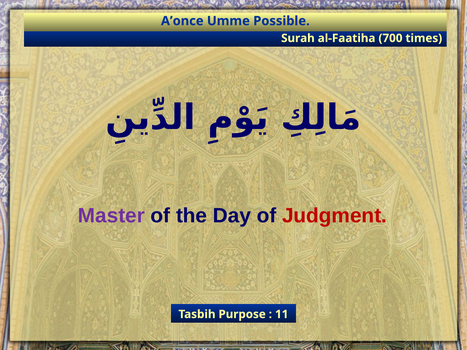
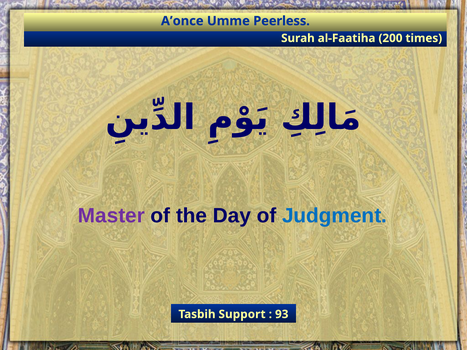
Possible: Possible -> Peerless (282, 21)
700: 700 -> 200 (390, 38)
Judgment colour: red -> blue (335, 216)
Purpose: Purpose -> Support (242, 314)
11: 11 -> 93 (282, 314)
